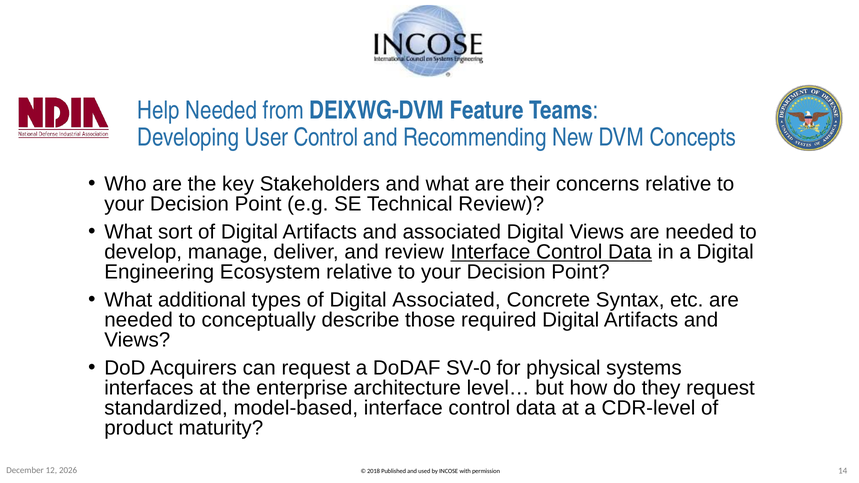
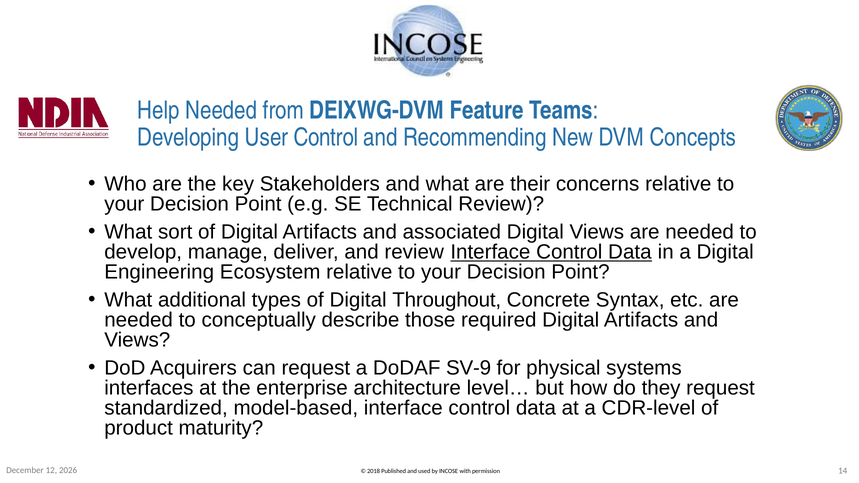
Digital Associated: Associated -> Throughout (447, 300)
SV-0: SV-0 -> SV-9 (469, 368)
